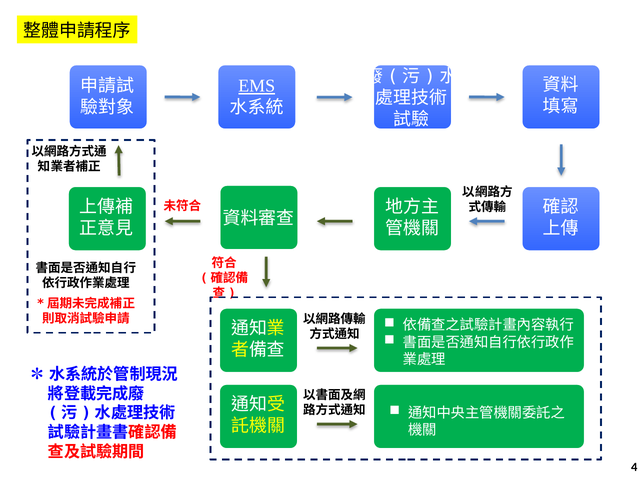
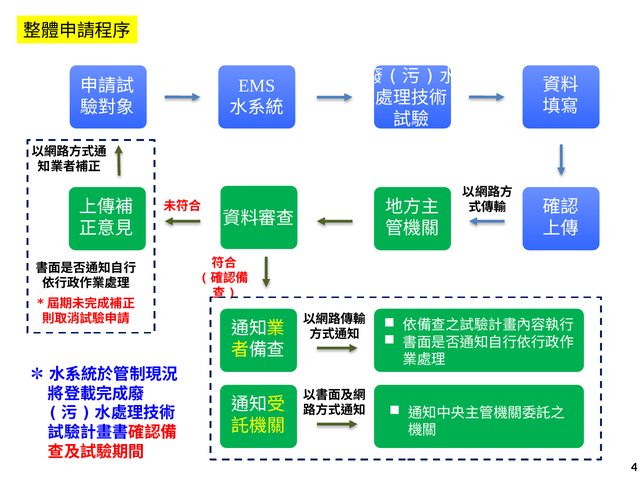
EMS underline: present -> none (257, 86)
